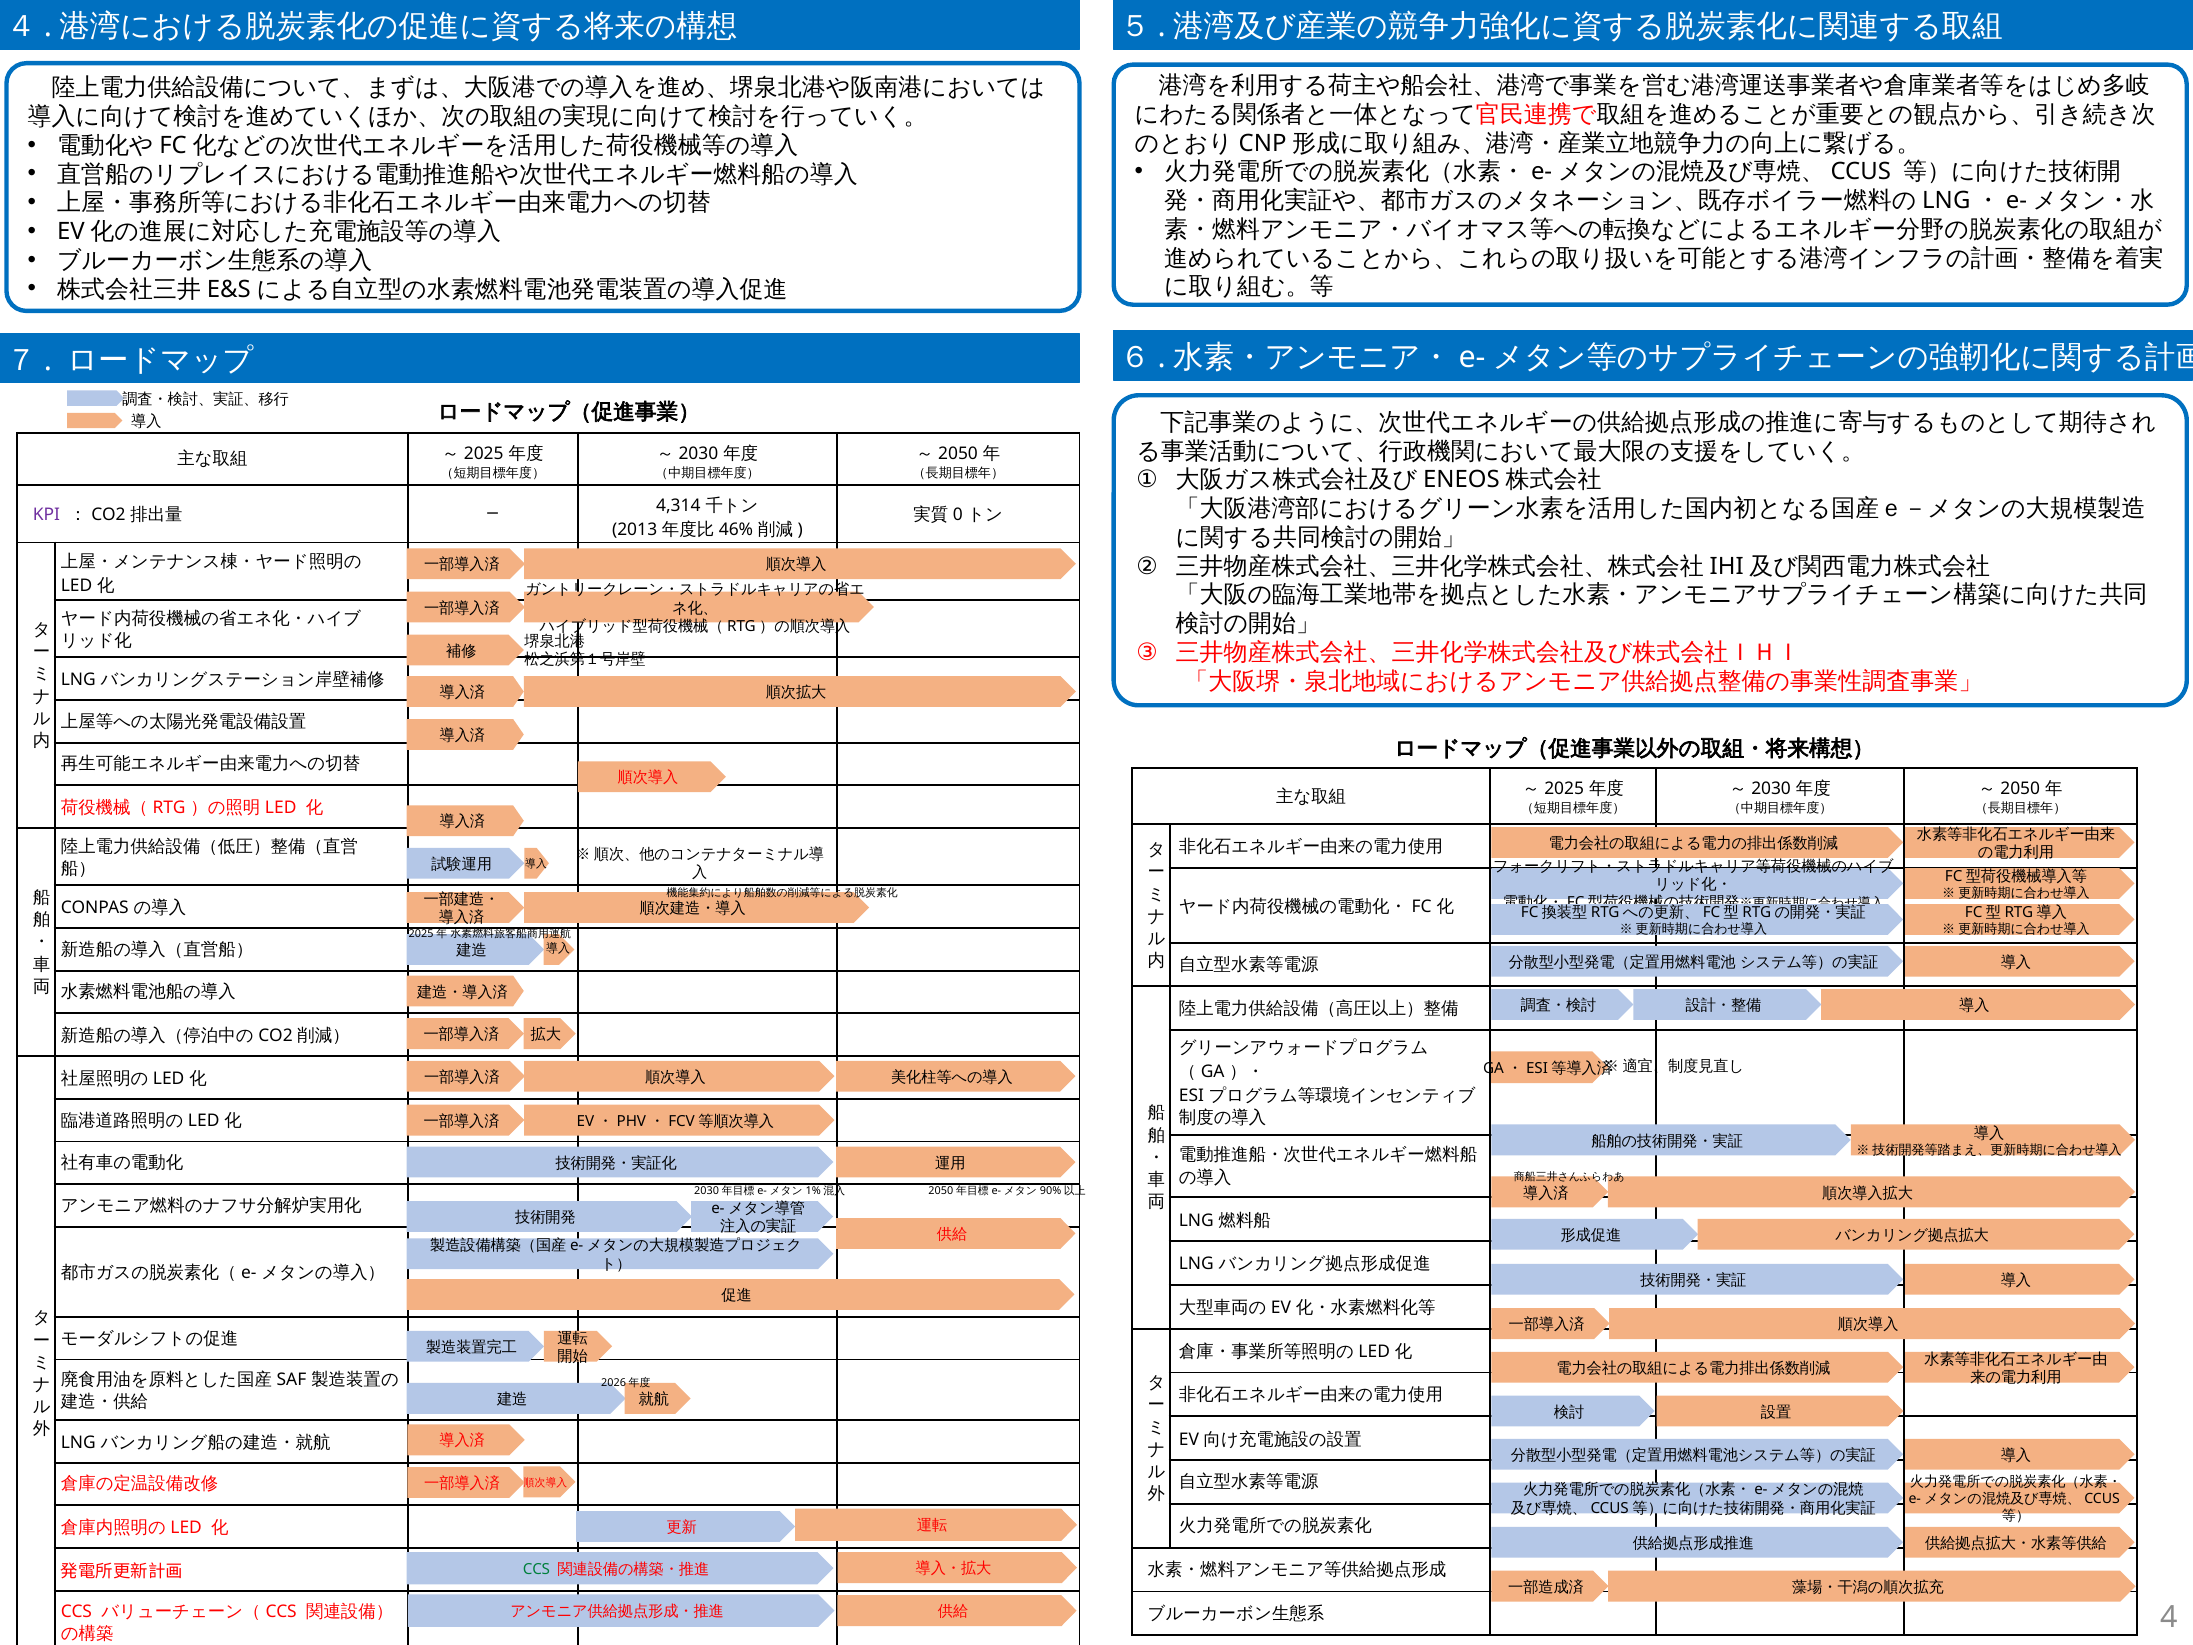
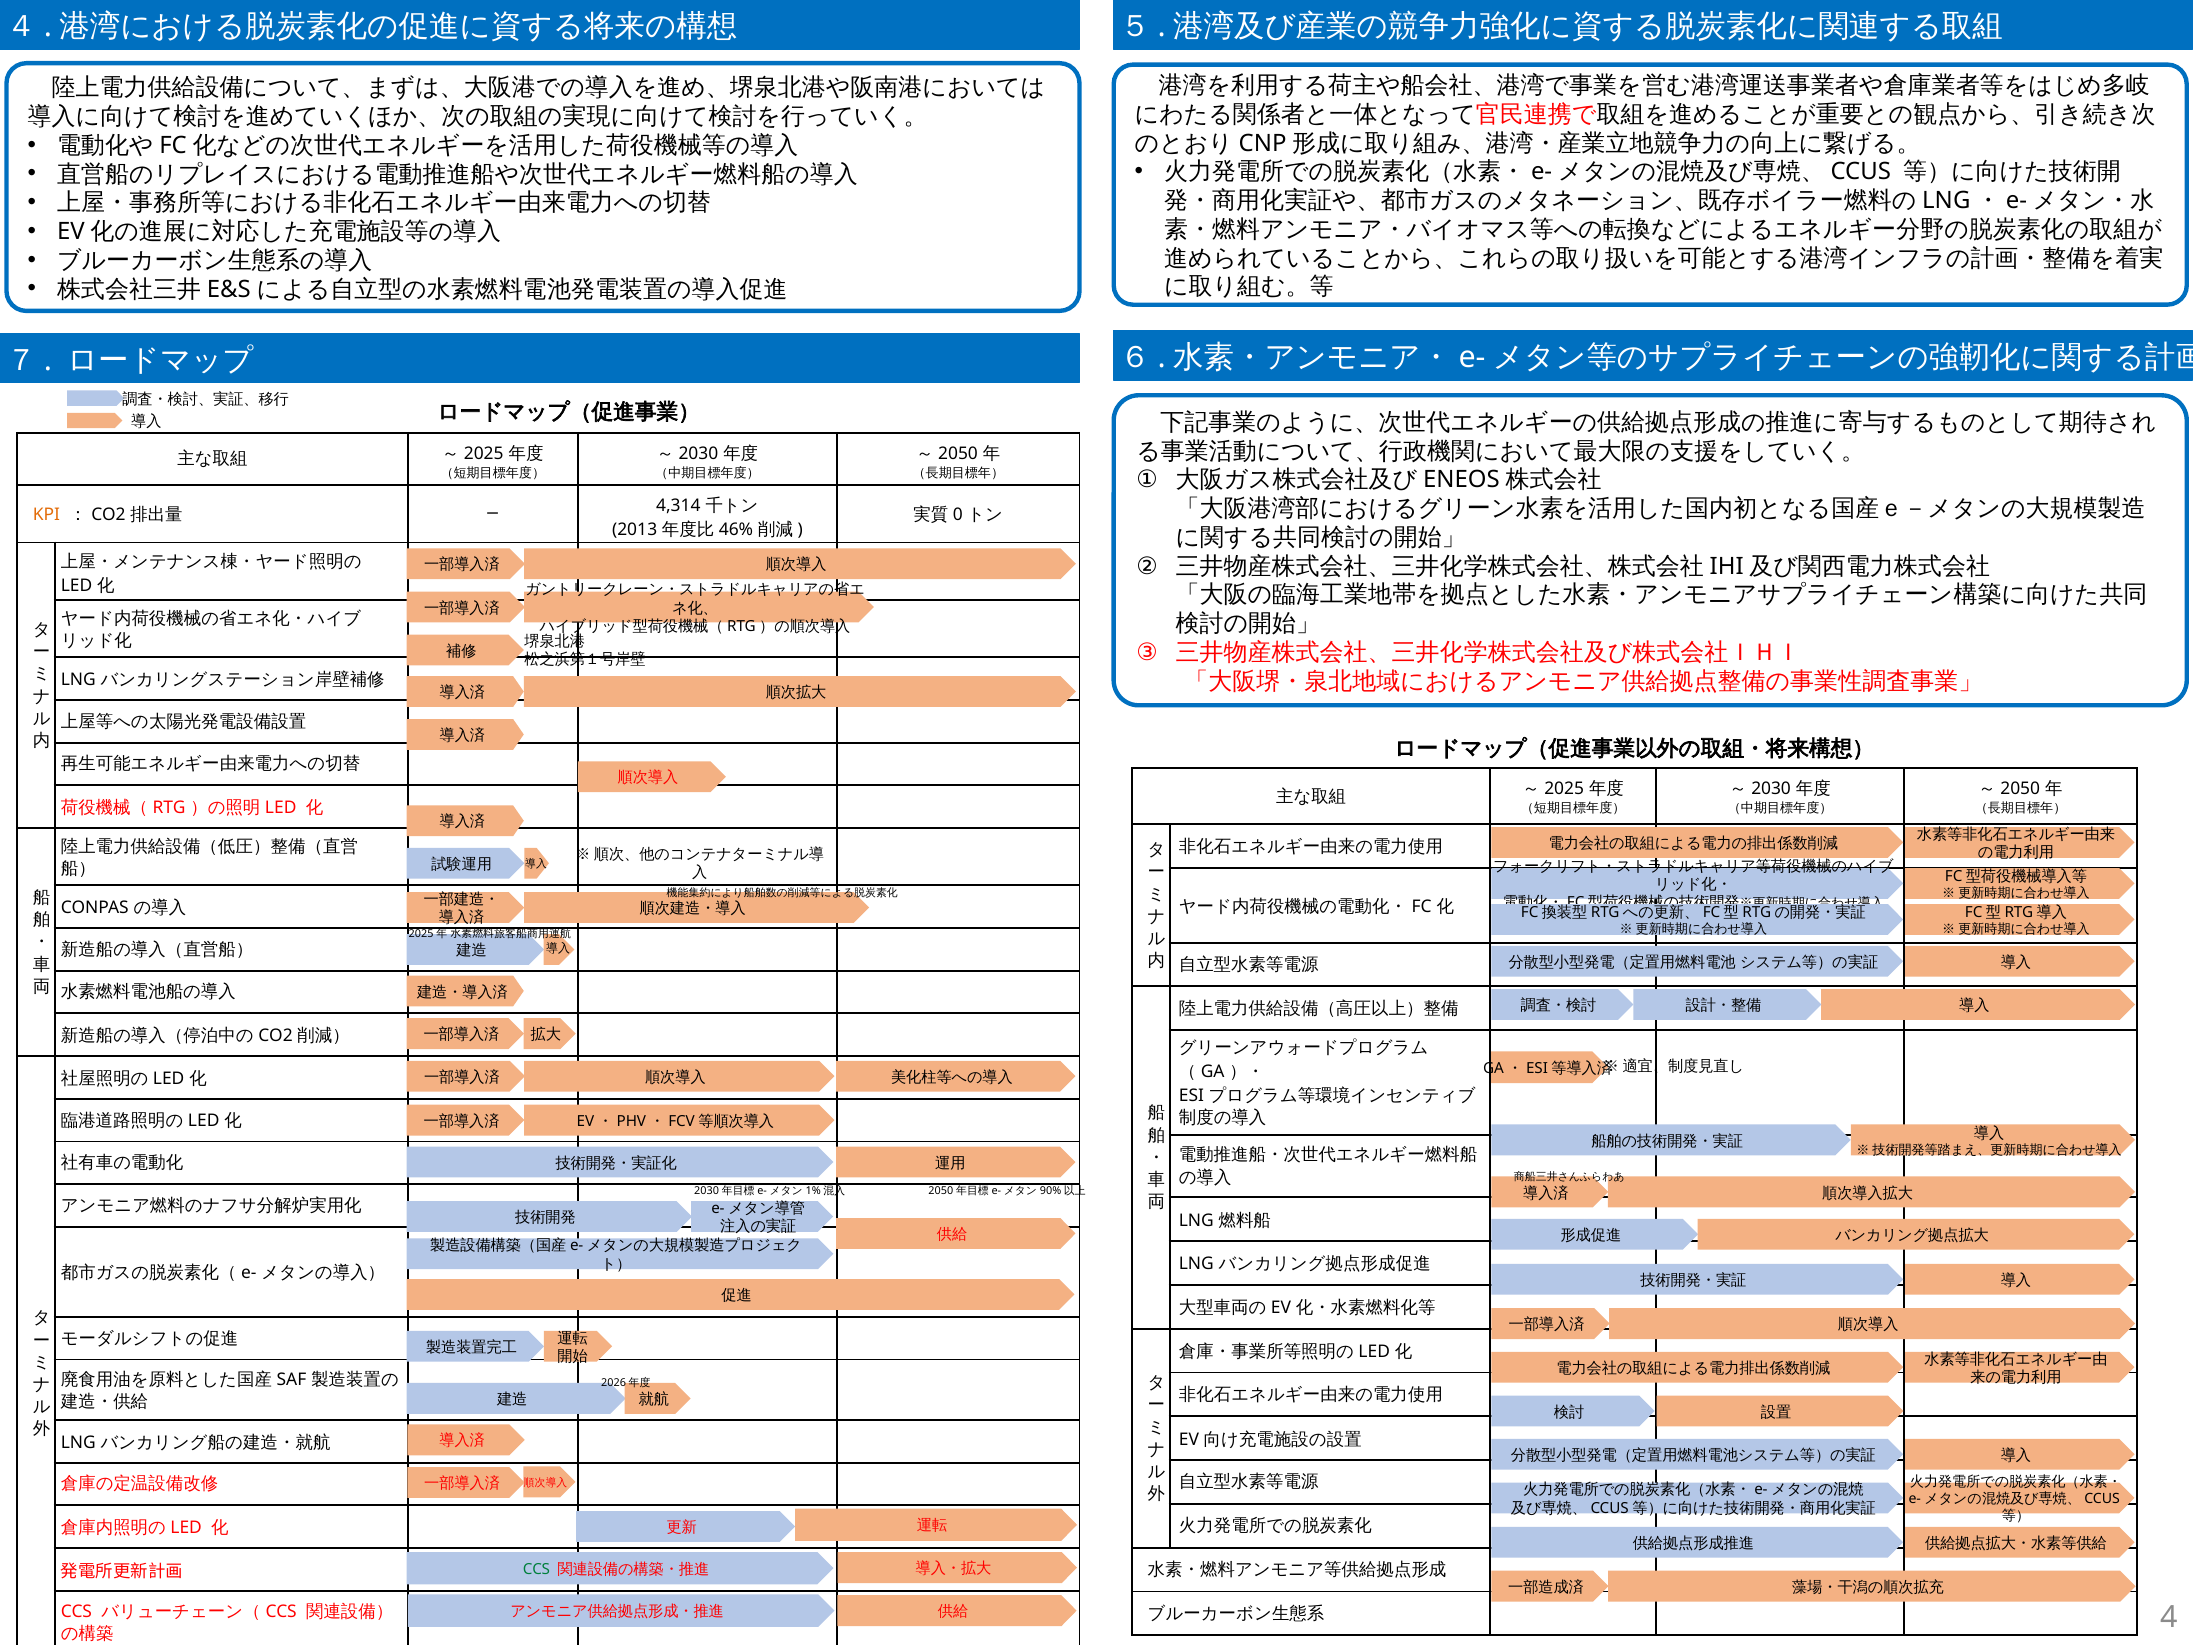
KPI colour: purple -> orange (46, 515)
